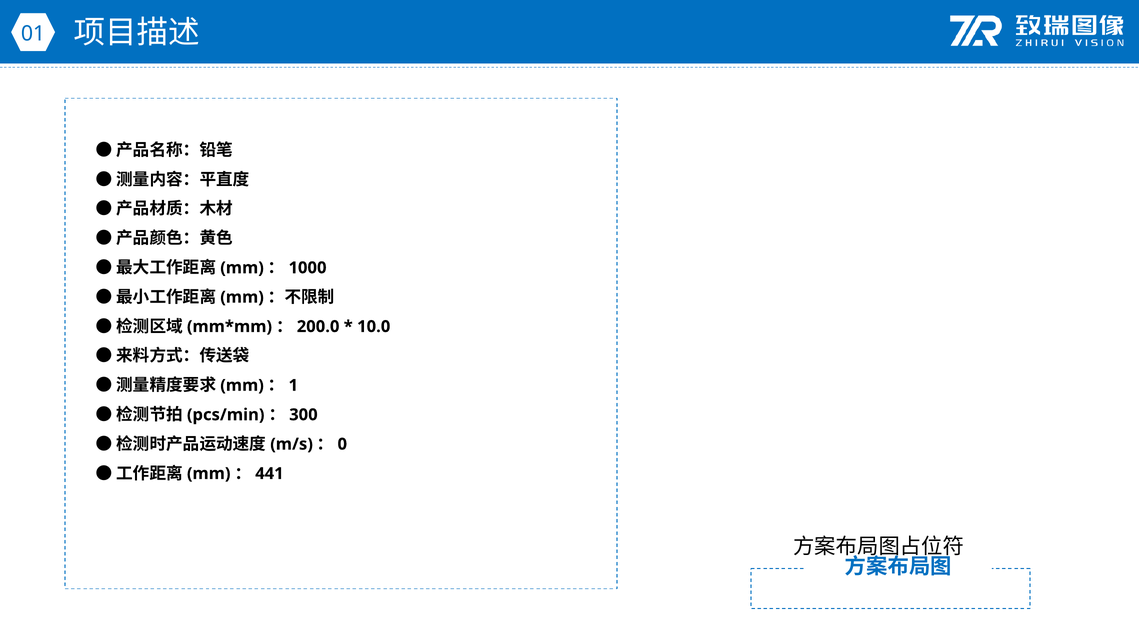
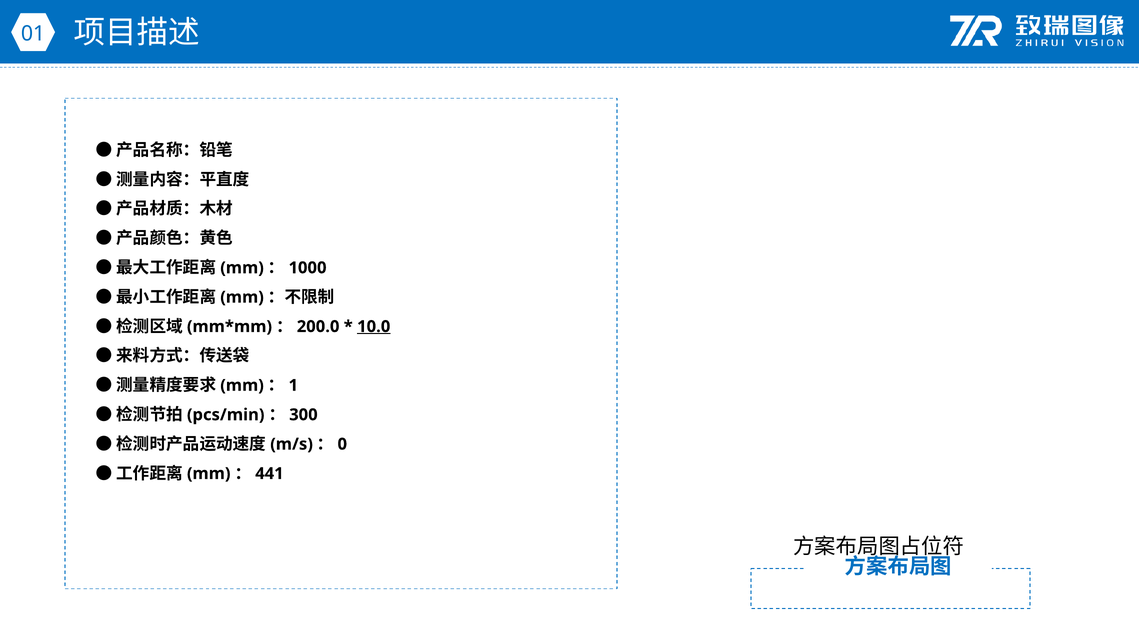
10.0 underline: none -> present (374, 327)
